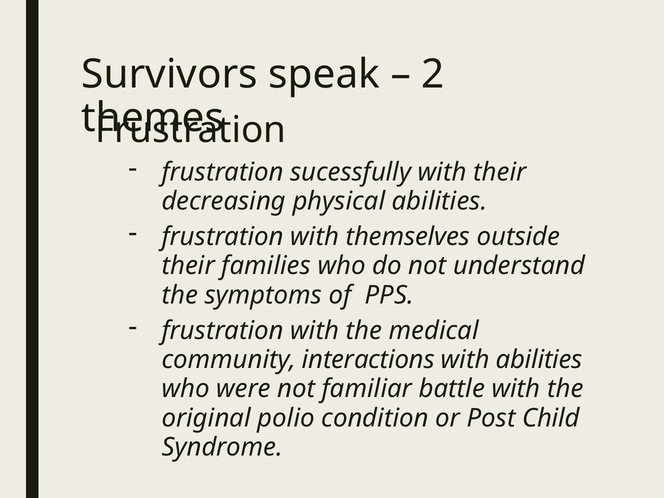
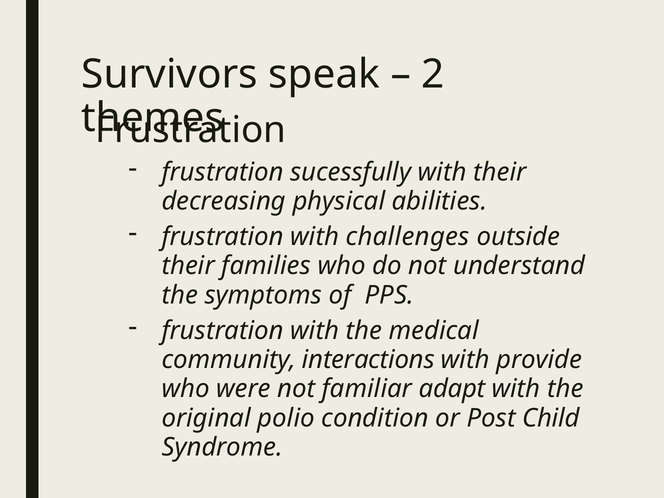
themselves: themselves -> challenges (408, 237)
with abilities: abilities -> provide (539, 360)
battle: battle -> adapt (452, 389)
